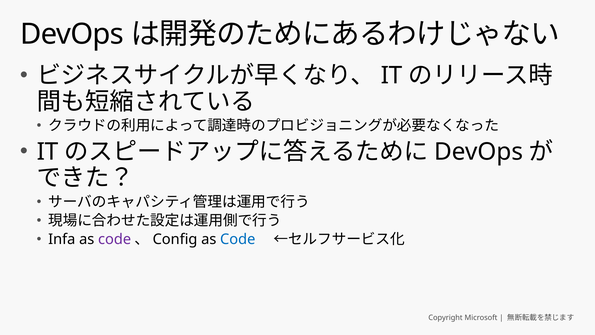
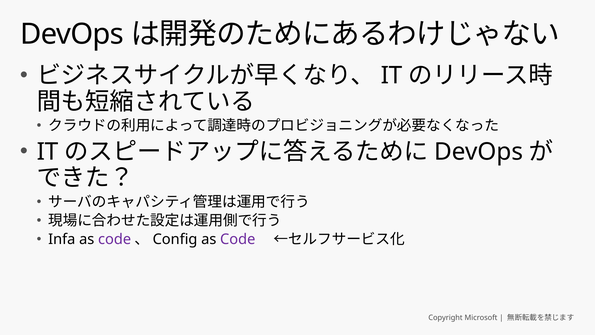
Code colour: blue -> purple (238, 239)
